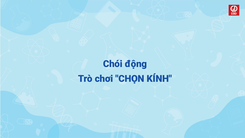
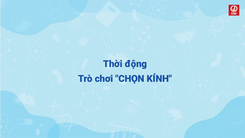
Chói: Chói -> Thời (113, 64)
